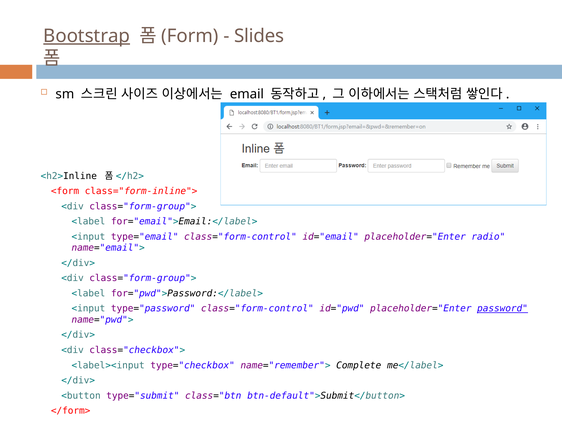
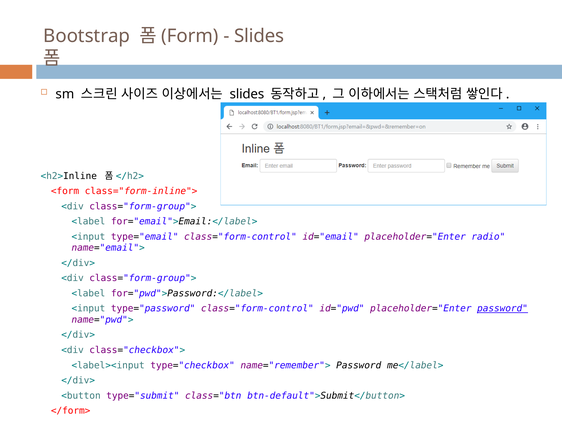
Bootstrap underline: present -> none (87, 36)
email: email -> slides (247, 94)
name="remember"> Complete: Complete -> Password (359, 365)
